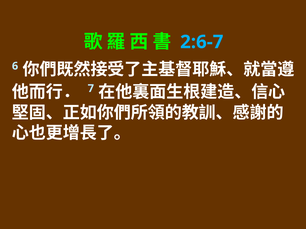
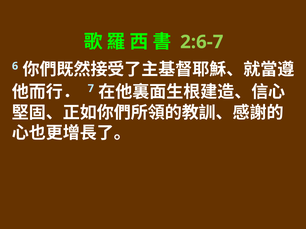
2:6-7 colour: light blue -> light green (202, 42)
